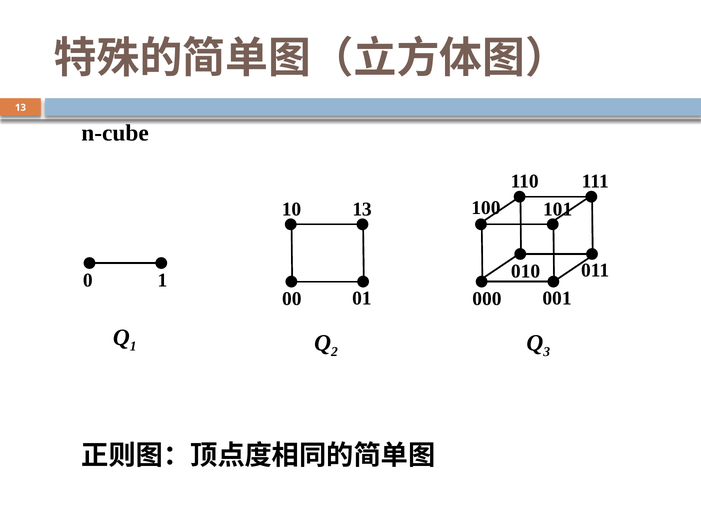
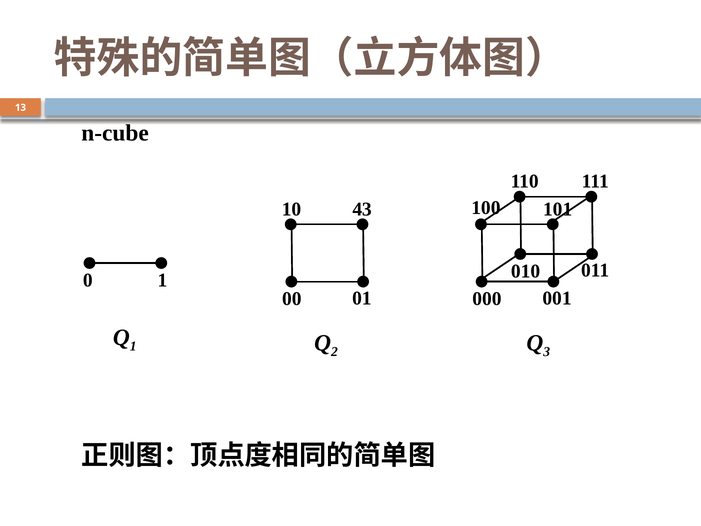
10 13: 13 -> 43 (362, 209)
